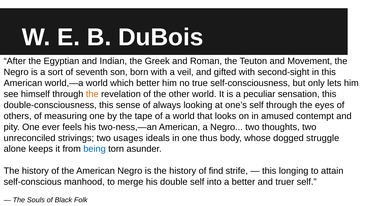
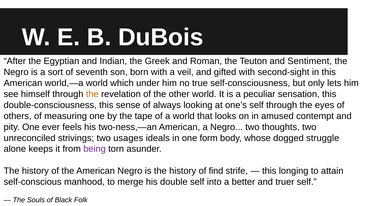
Movement: Movement -> Sentiment (310, 61)
which better: better -> under (148, 83)
thus: thus -> form (209, 138)
being colour: blue -> purple (95, 149)
